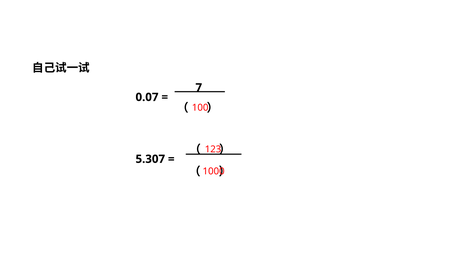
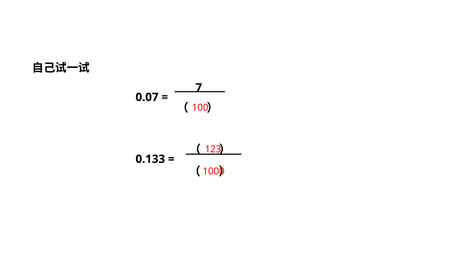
5.307: 5.307 -> 0.133 (150, 159)
